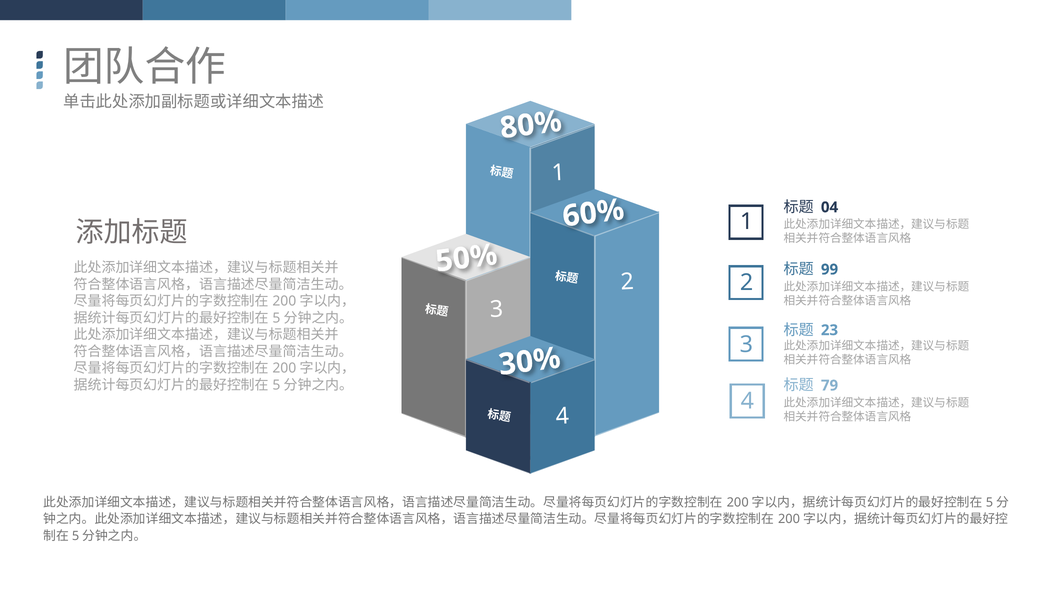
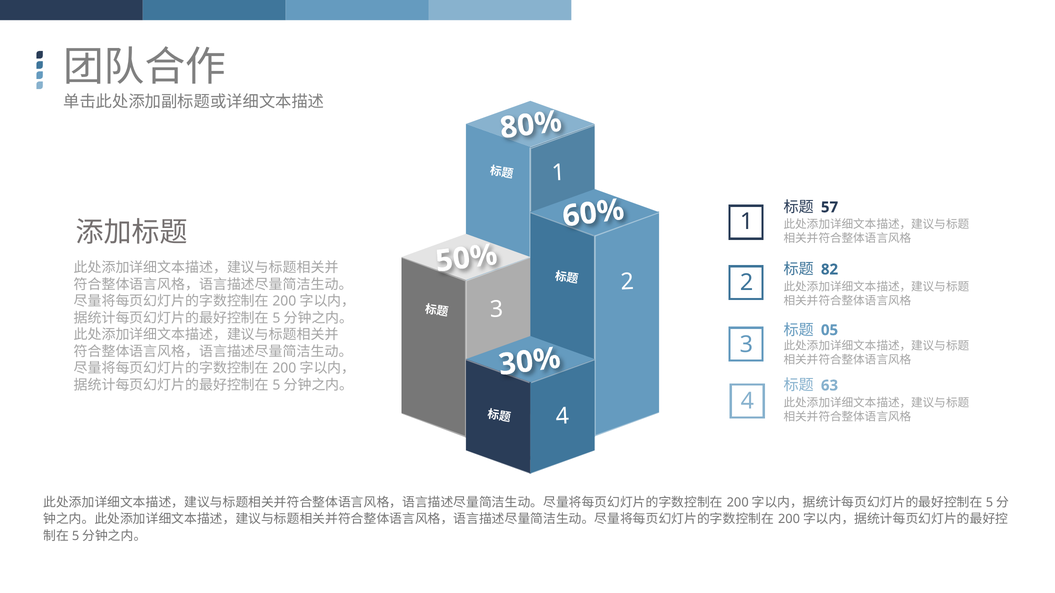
04: 04 -> 57 (830, 207)
99: 99 -> 82 (830, 270)
23: 23 -> 05 (830, 330)
79: 79 -> 63 (830, 386)
